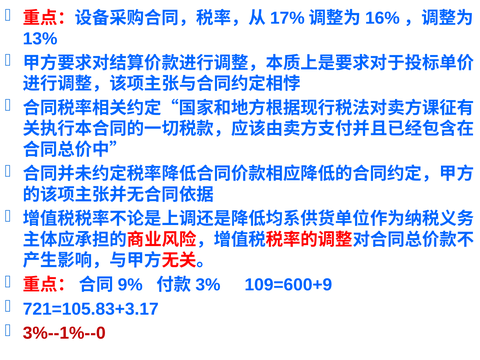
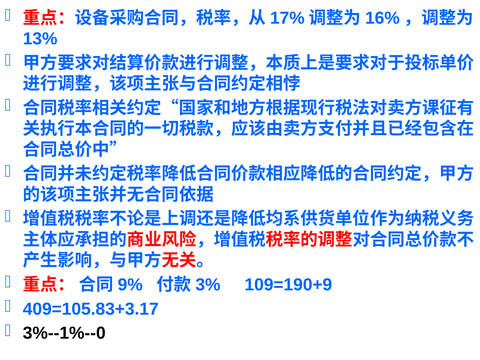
109=600+9: 109=600+9 -> 109=190+9 (288, 285)
721=105.83+3.17: 721=105.83+3.17 -> 409=105.83+3.17 (91, 309)
3%--1%--0 colour: red -> black (64, 333)
